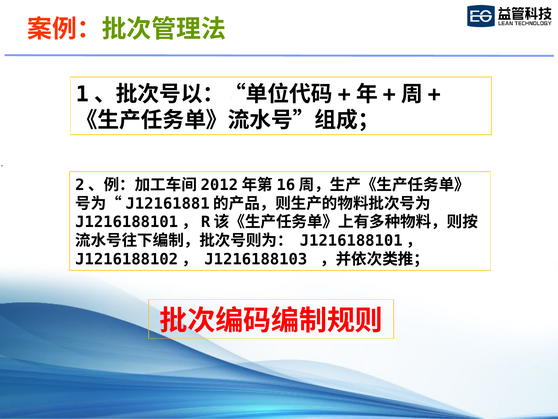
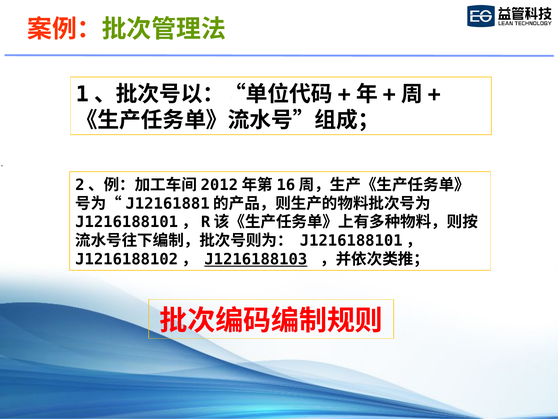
J1216188103 underline: none -> present (256, 259)
